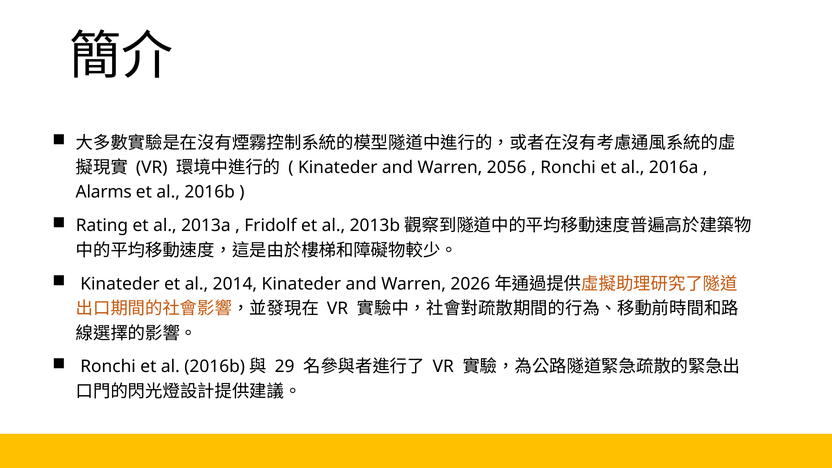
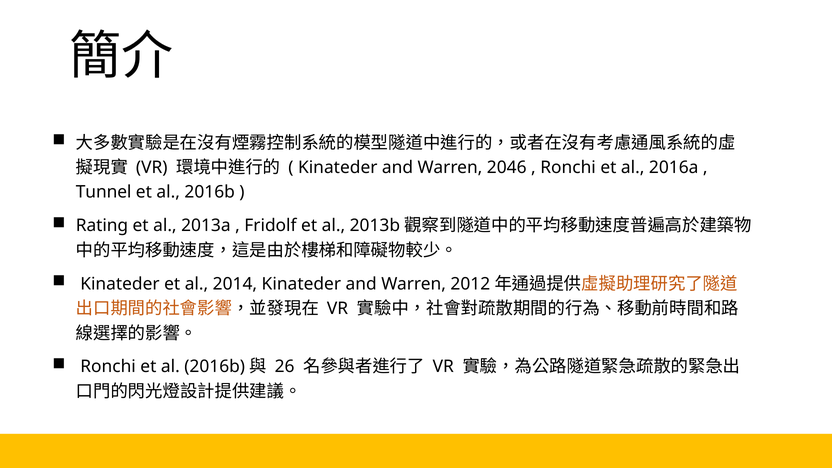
2056: 2056 -> 2046 (507, 168)
Alarms: Alarms -> Tunnel (104, 192)
2026: 2026 -> 2012 (470, 284)
29: 29 -> 26 (285, 367)
